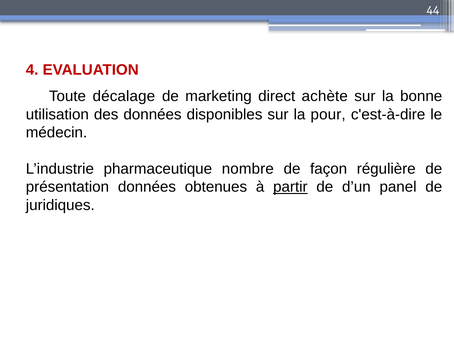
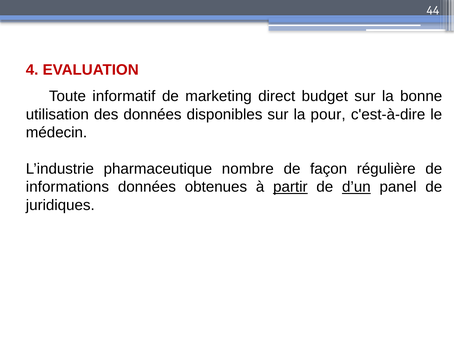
décalage: décalage -> informatif (124, 96)
achète: achète -> budget (325, 96)
présentation: présentation -> informations (67, 187)
d’un underline: none -> present (356, 187)
